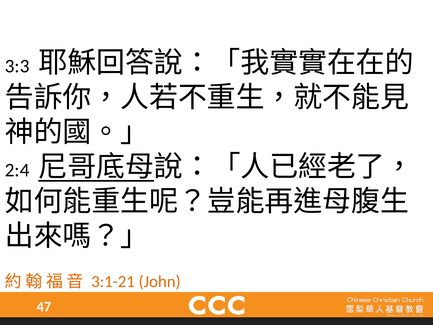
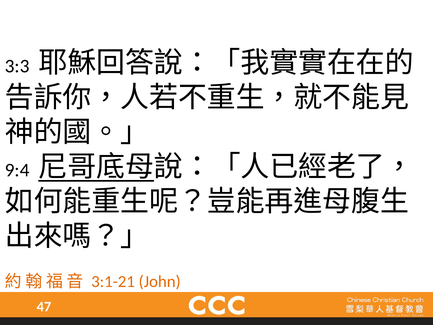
2:4: 2:4 -> 9:4 (17, 170)
